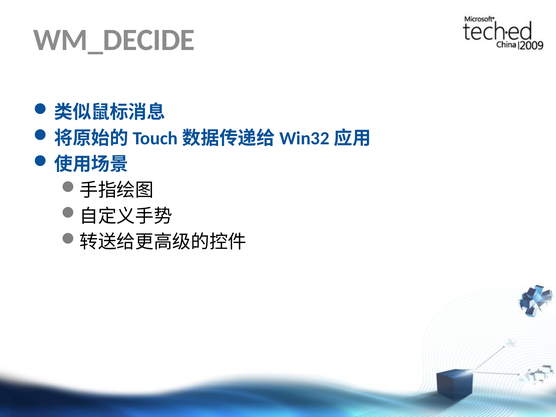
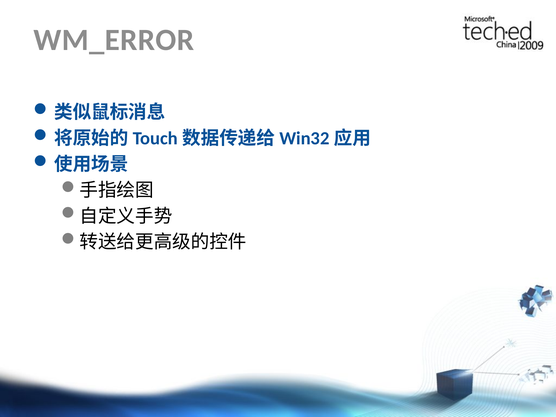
WM_DECIDE: WM_DECIDE -> WM_ERROR (114, 40)
